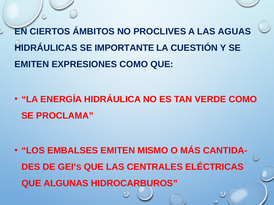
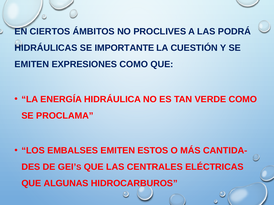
AGUAS: AGUAS -> PODRÁ (234, 32)
MISMO: MISMO -> ESTOS (153, 151)
